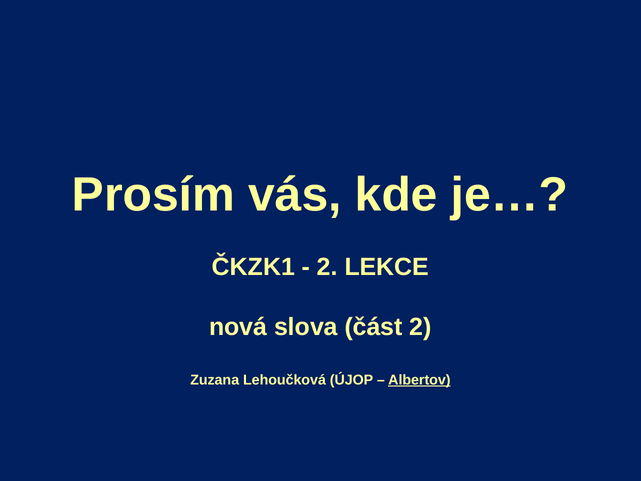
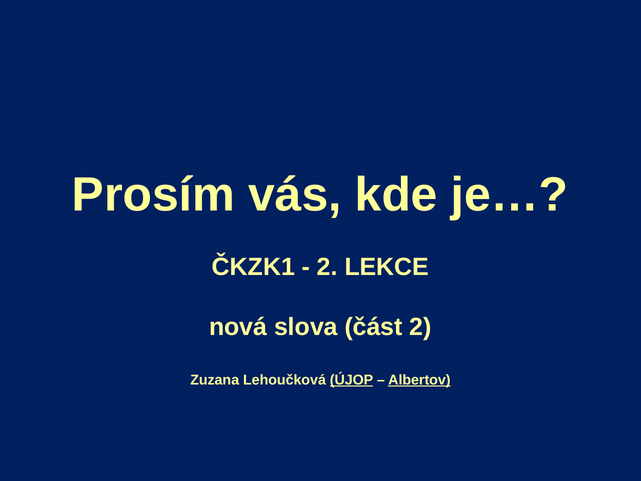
ÚJOP underline: none -> present (352, 380)
